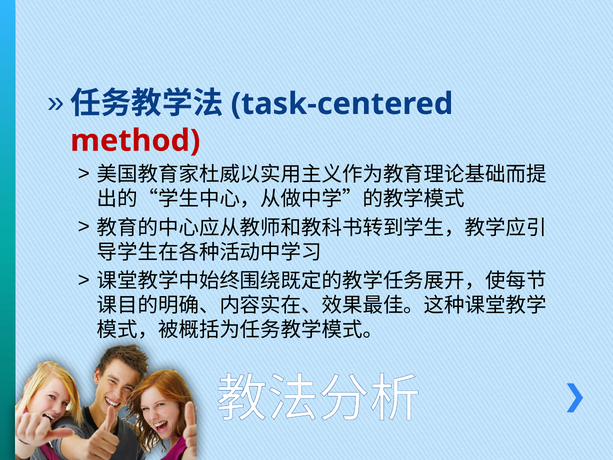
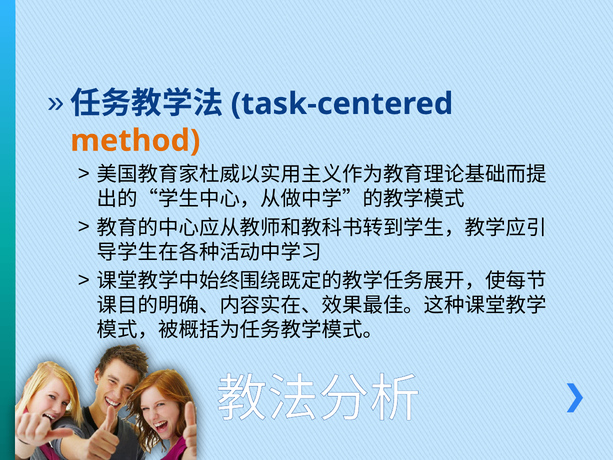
method colour: red -> orange (135, 141)
